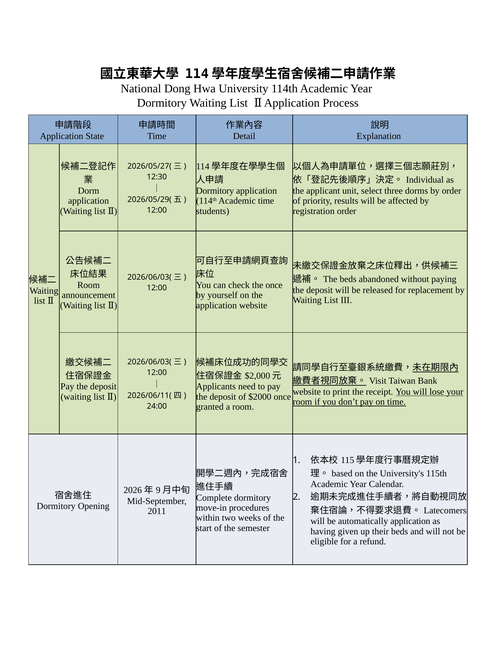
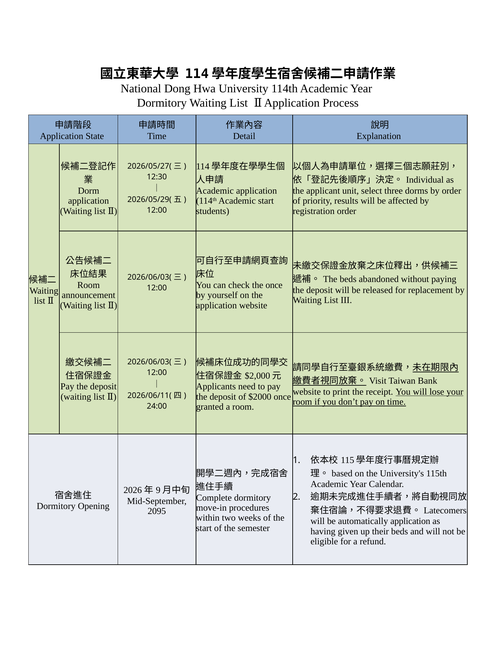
Dormitory: Dormitory -> Academic (215, 191)
Academic time: time -> start (266, 201)
2011: 2011 -> 2095 (157, 512)
